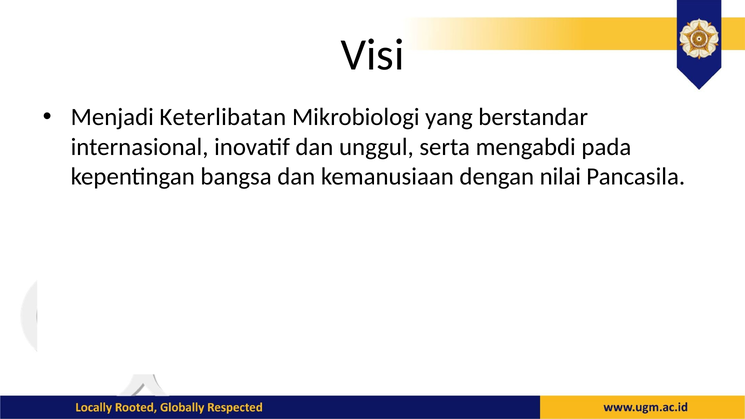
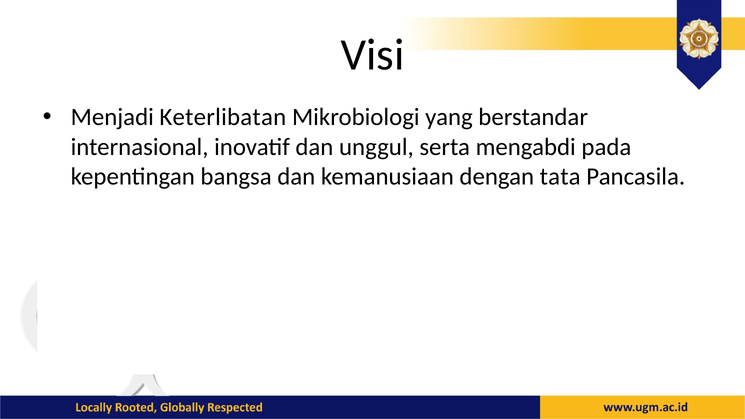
nilai: nilai -> tata (560, 177)
